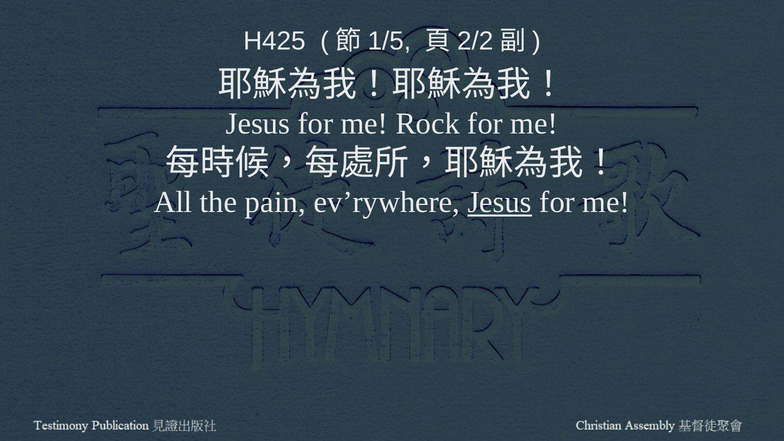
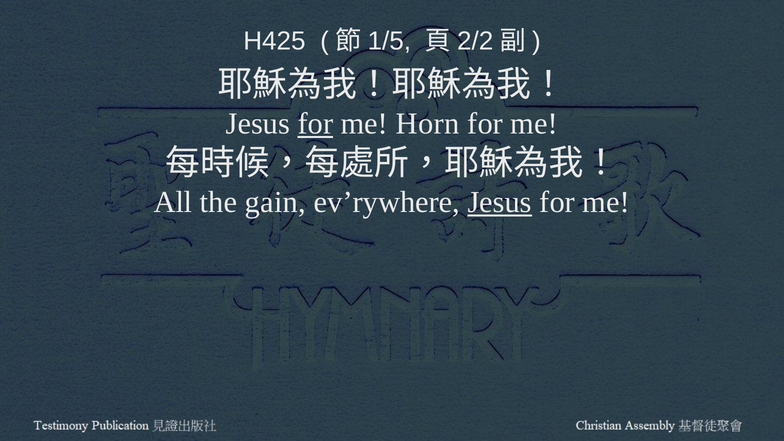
for underline: none -> present (315, 124)
Rock: Rock -> Horn (428, 124)
pain: pain -> gain (275, 202)
